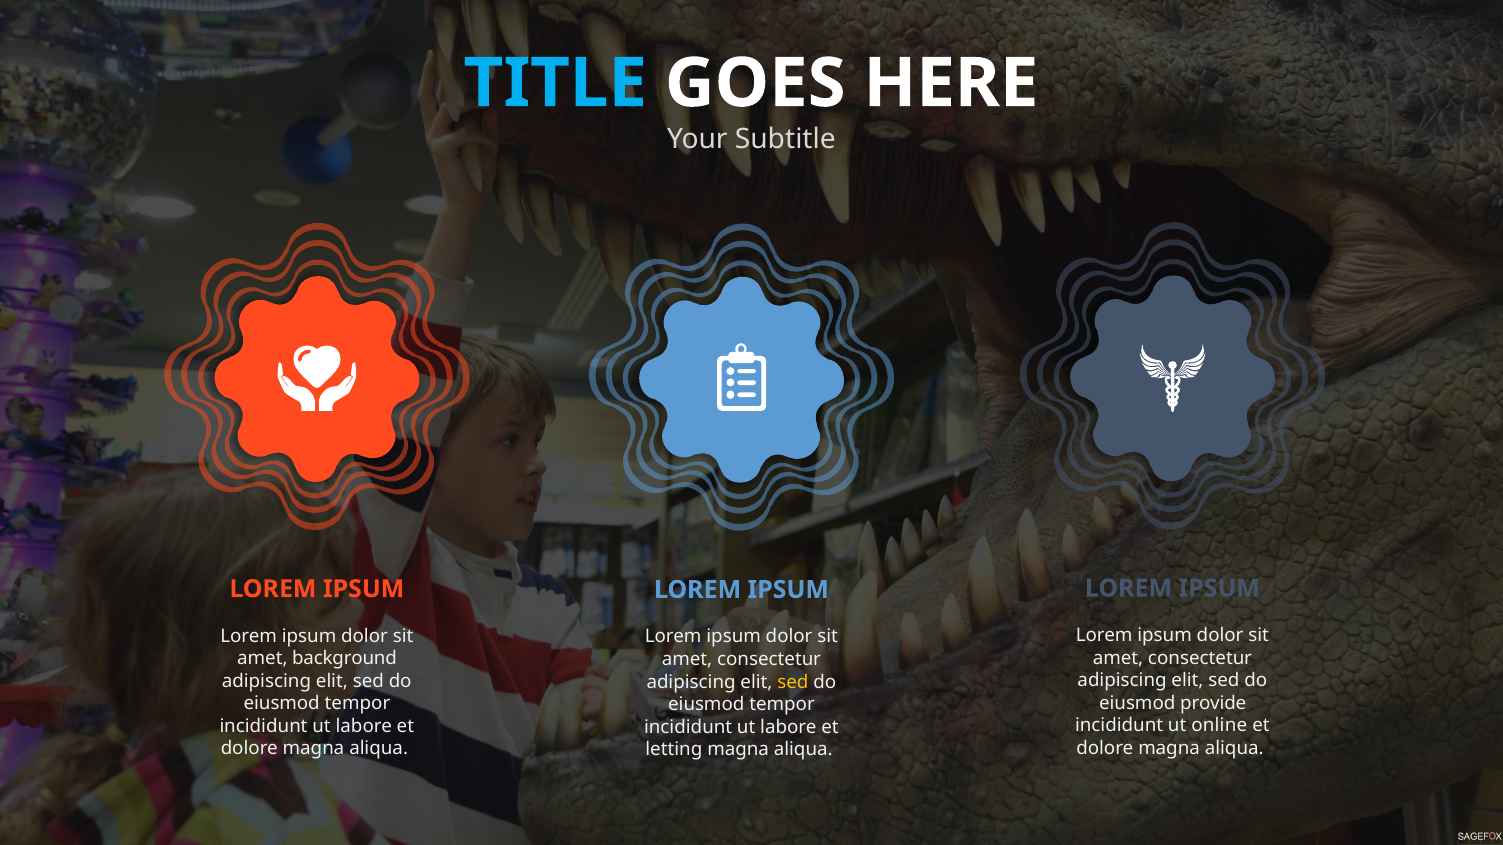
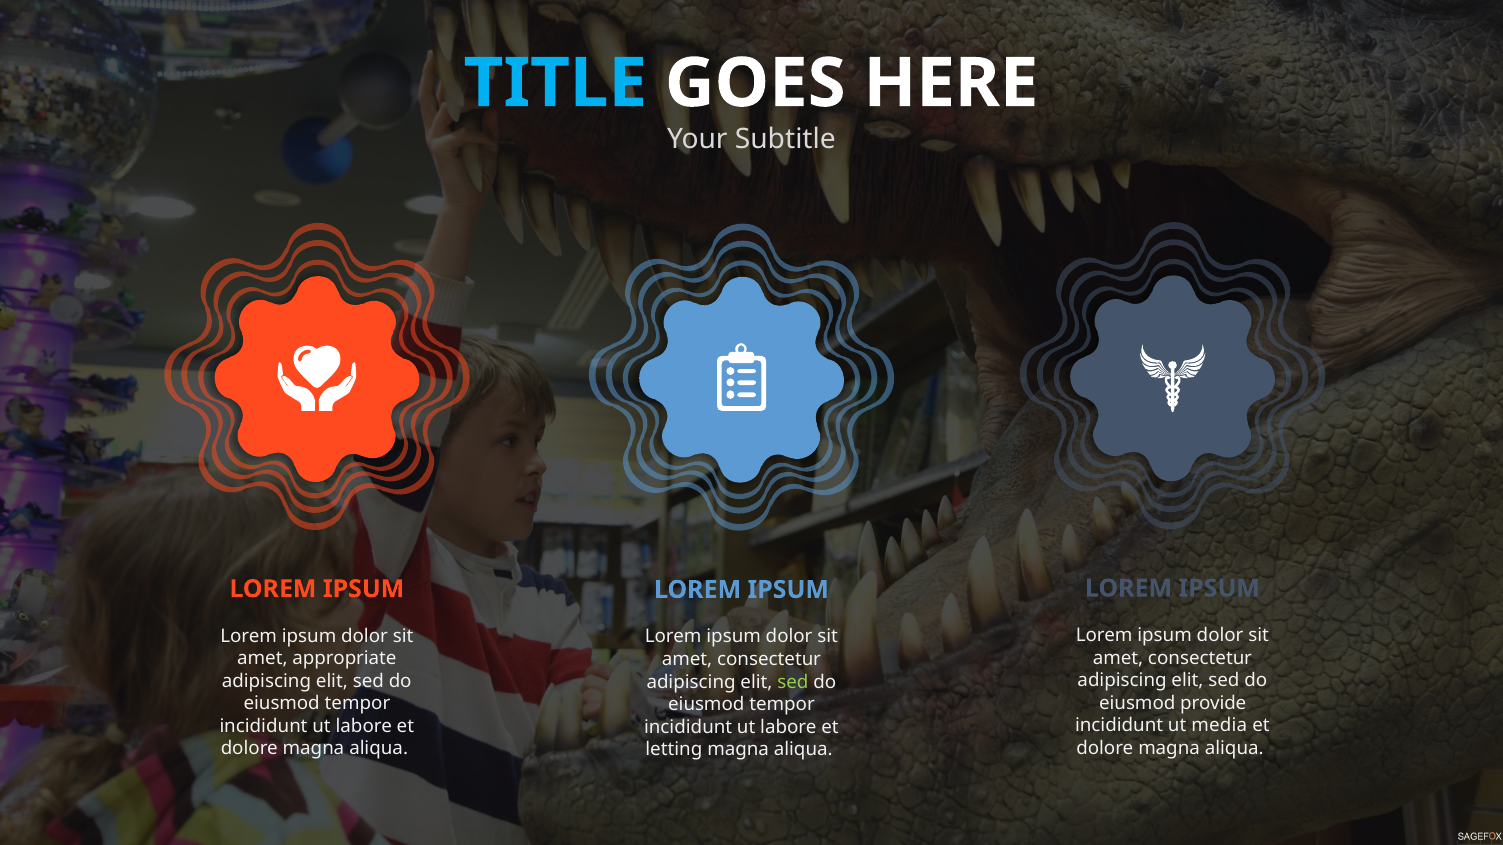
background: background -> appropriate (344, 659)
sed colour: yellow -> light green (793, 682)
online: online -> media (1219, 726)
